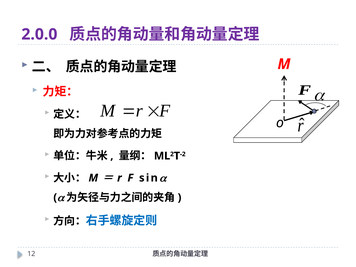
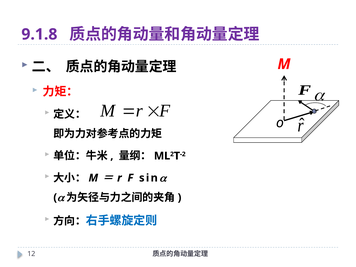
2.0.0: 2.0.0 -> 9.1.8 (39, 34)
